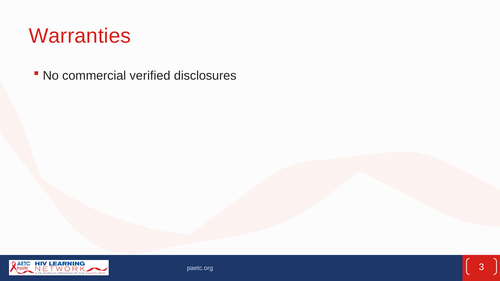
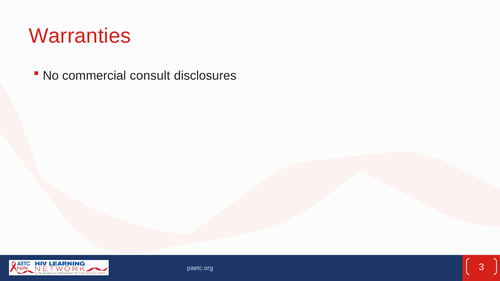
verified: verified -> consult (150, 76)
